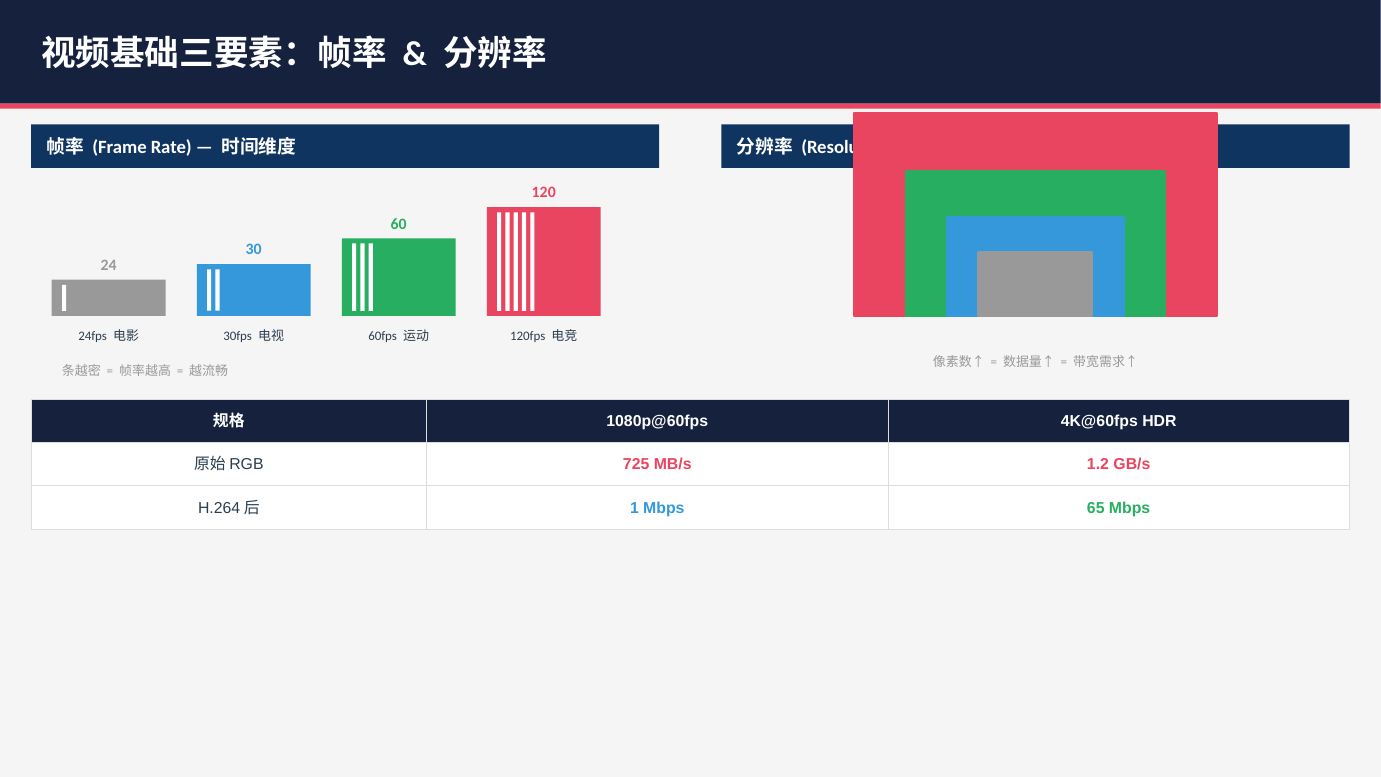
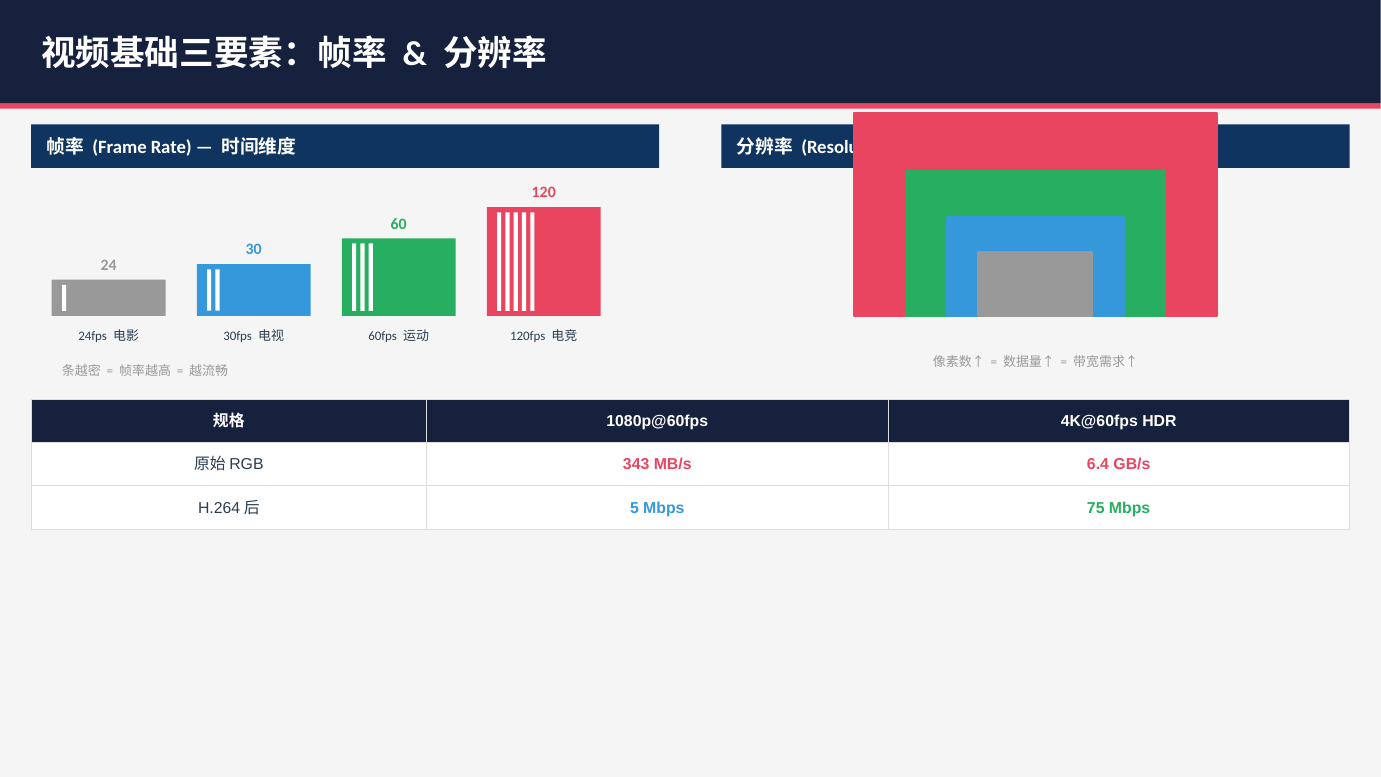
725: 725 -> 343 (636, 464)
1.2: 1.2 -> 6.4 (1098, 464)
1: 1 -> 5 (634, 508)
65: 65 -> 75 (1096, 508)
